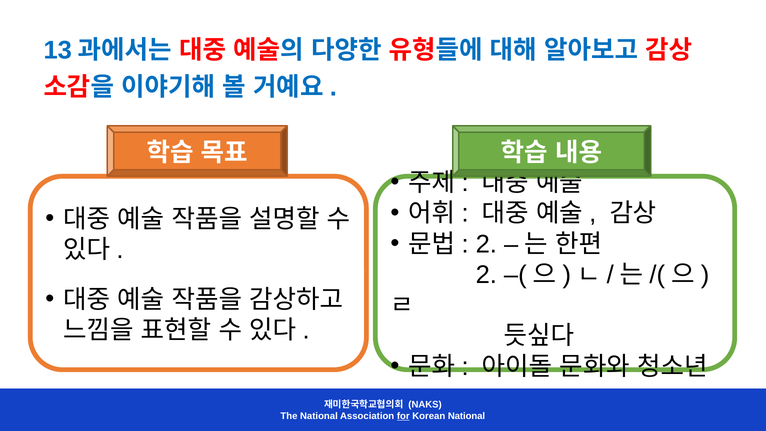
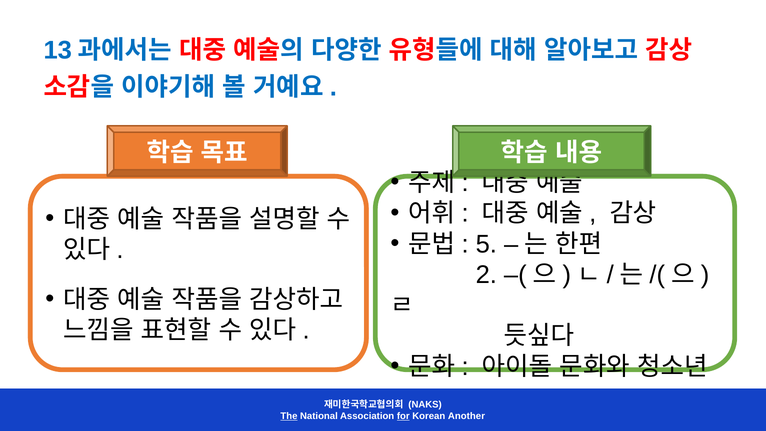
2: 2 -> 5 (486, 244)
The underline: none -> present (289, 416)
Korean National: National -> Another (466, 416)
